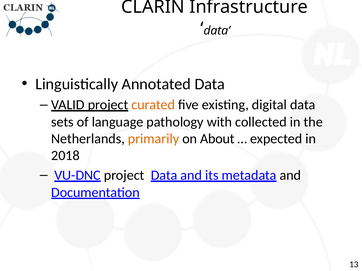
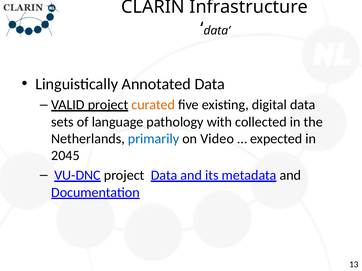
primarily colour: orange -> blue (154, 139)
About: About -> Video (217, 139)
2018: 2018 -> 2045 (65, 156)
